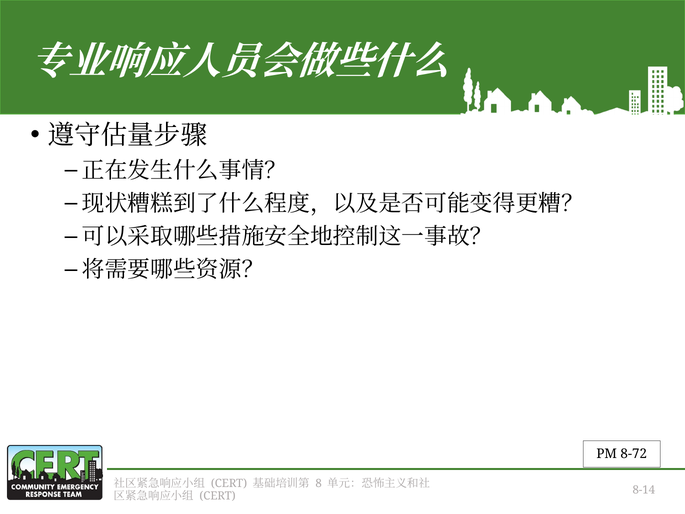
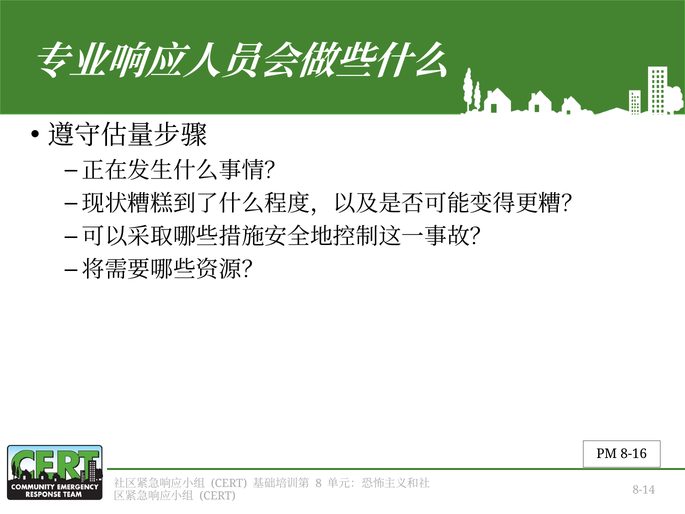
8-72: 8-72 -> 8-16 (634, 454)
